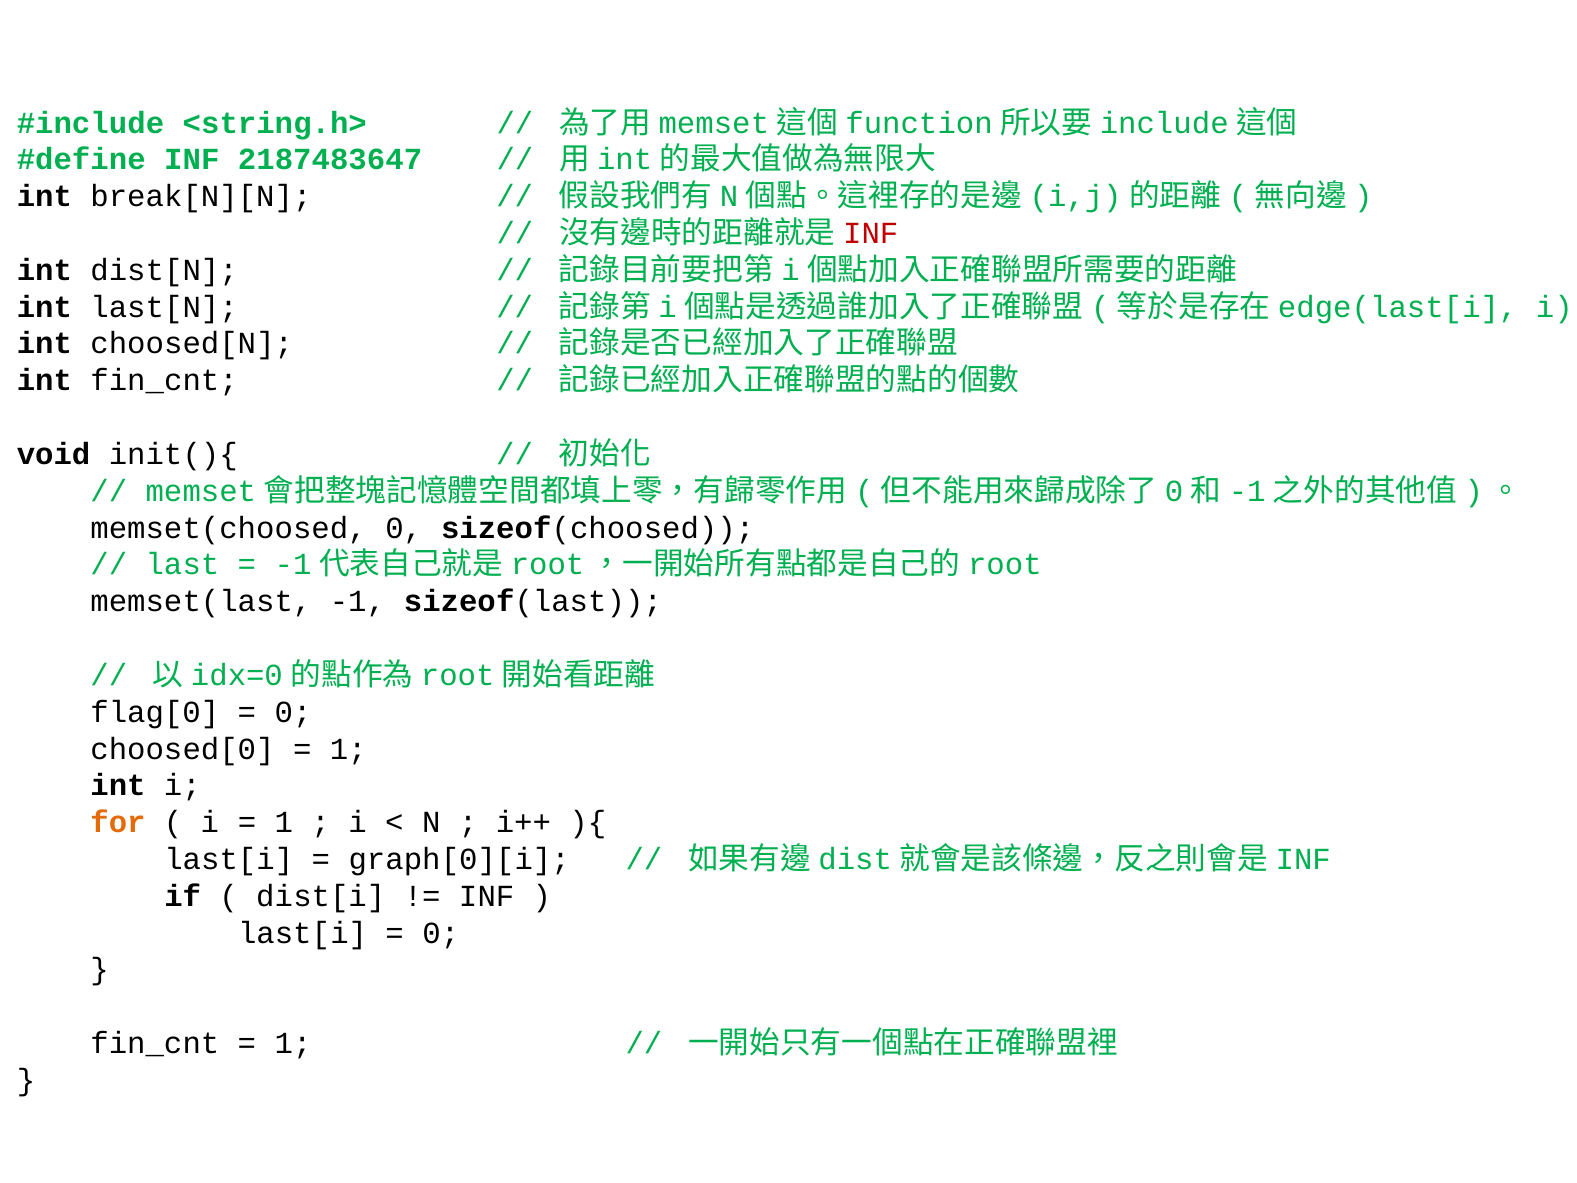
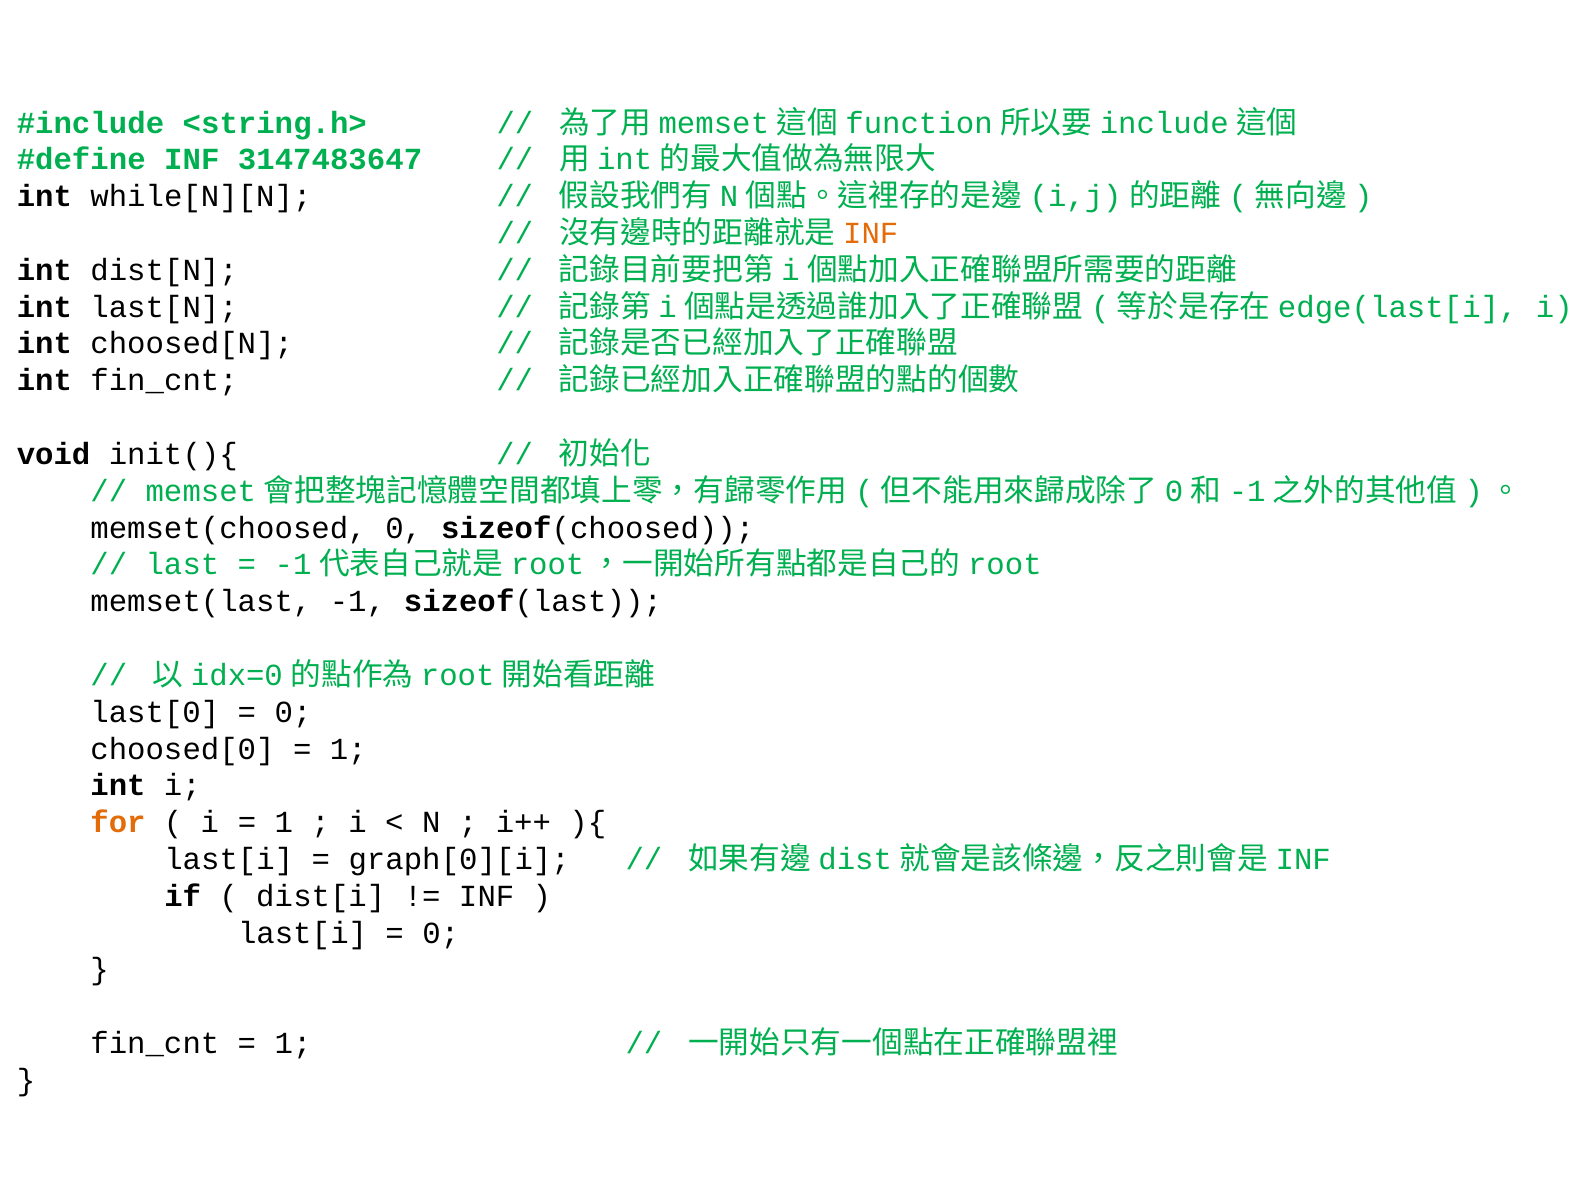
2187483647: 2187483647 -> 3147483647 (330, 160)
break[N][N: break[N][N -> while[N][N (201, 197)
INF colour: red -> orange (871, 233)
flag[0: flag[0 -> last[0 (155, 712)
